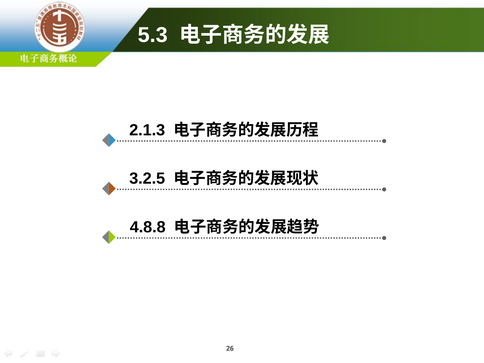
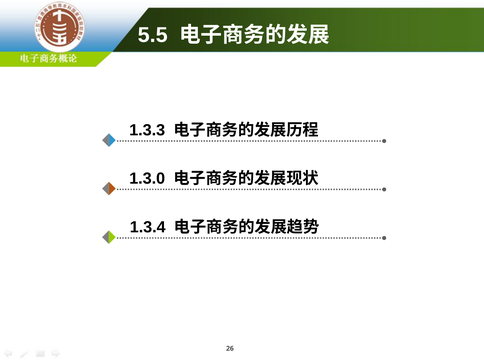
5.3: 5.3 -> 5.5 (153, 35)
2.1.3: 2.1.3 -> 1.3.3 (147, 130)
3.2.5: 3.2.5 -> 1.3.0 (147, 178)
4.8.8: 4.8.8 -> 1.3.4 (148, 227)
